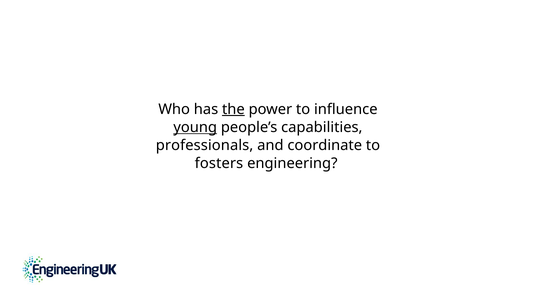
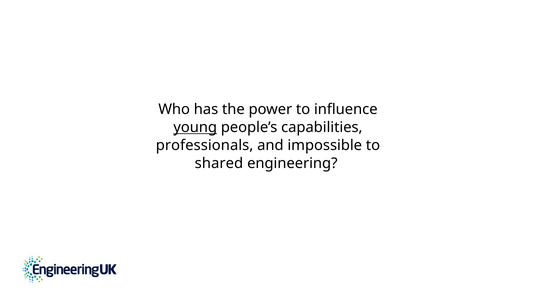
the underline: present -> none (233, 109)
coordinate: coordinate -> impossible (325, 146)
fosters: fosters -> shared (219, 164)
